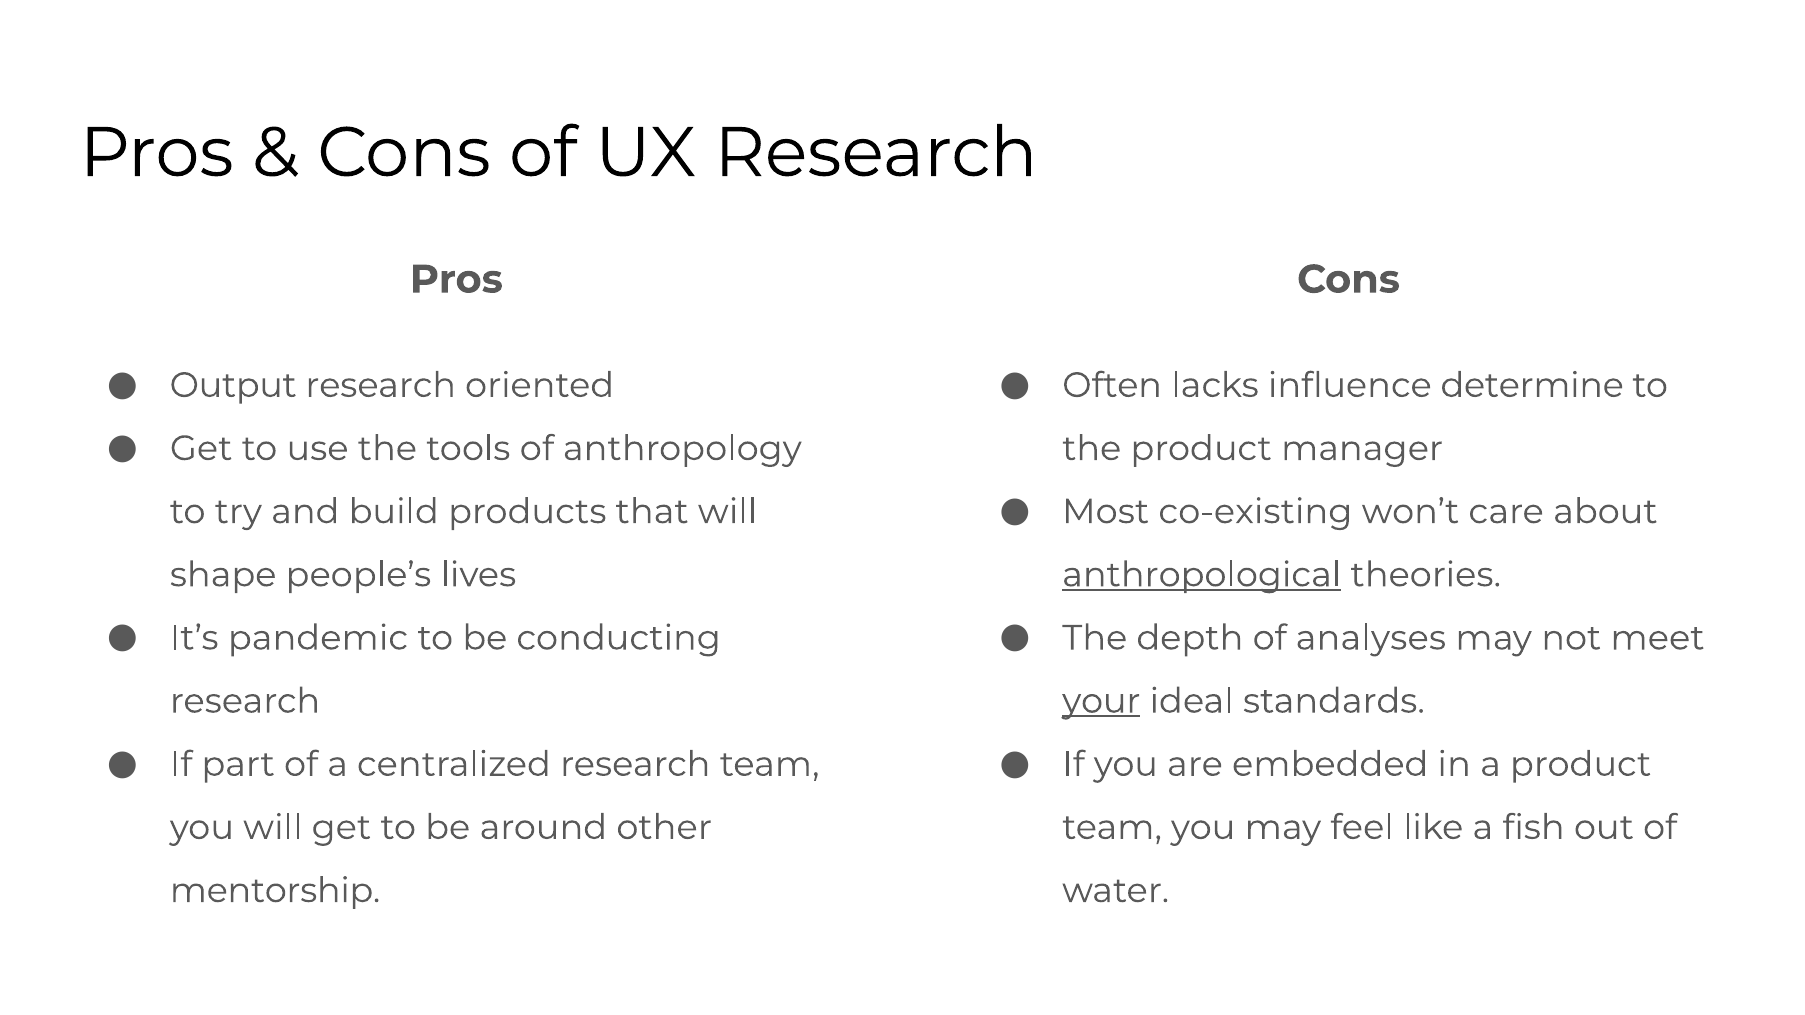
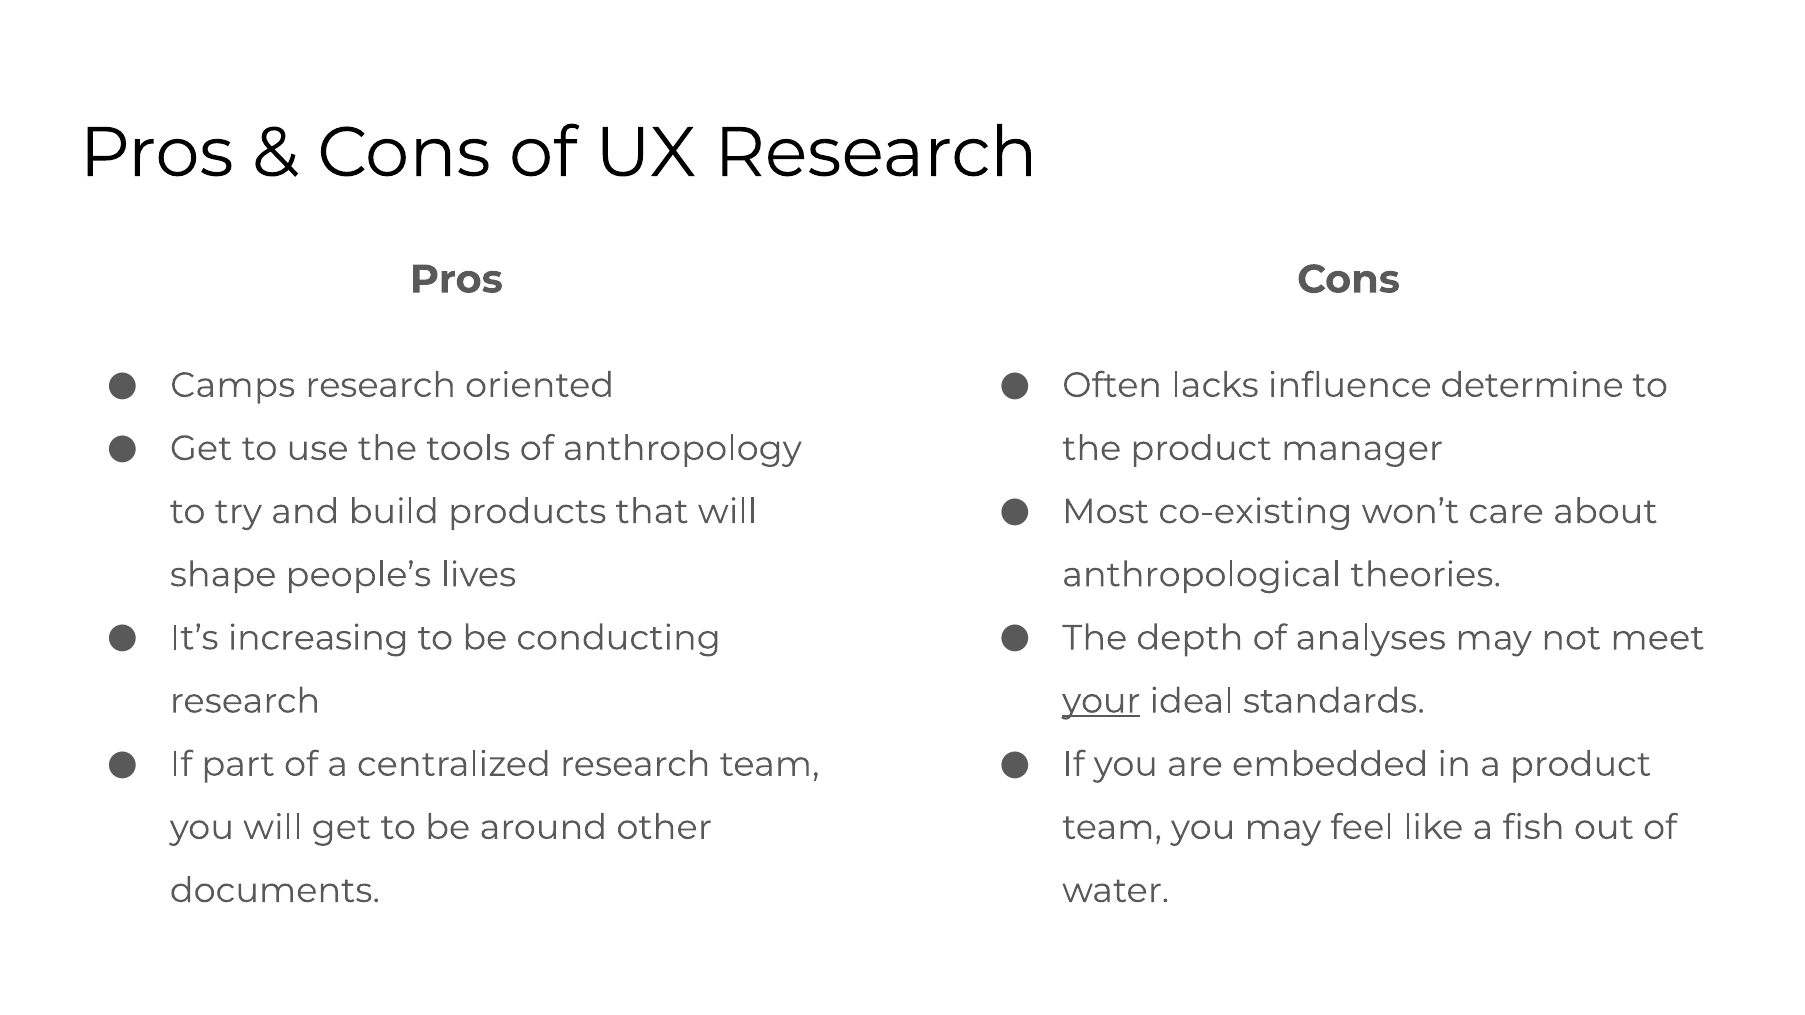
Output: Output -> Camps (233, 385)
anthropological underline: present -> none (1202, 575)
pandemic: pandemic -> increasing (318, 638)
mentorship: mentorship -> documents (275, 891)
